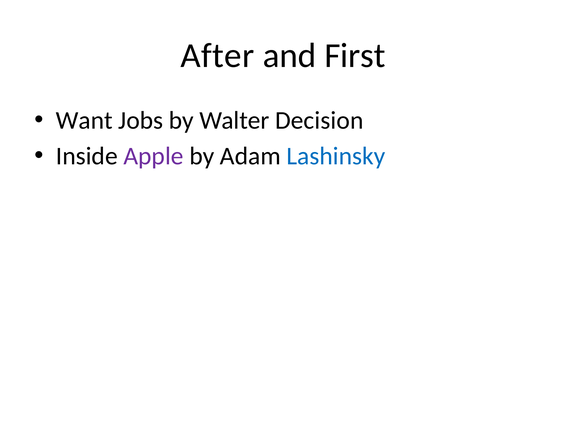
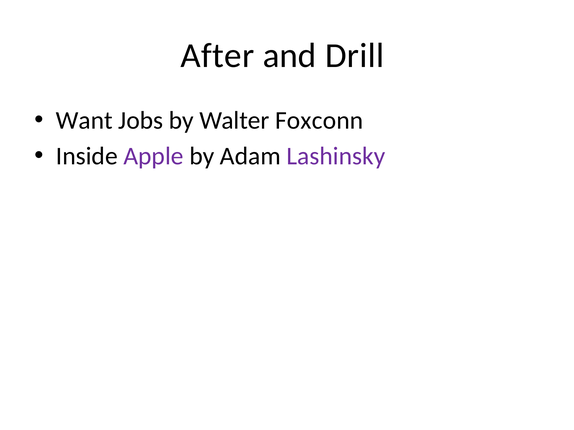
First: First -> Drill (355, 56)
Decision: Decision -> Foxconn (319, 120)
Lashinsky colour: blue -> purple (336, 156)
